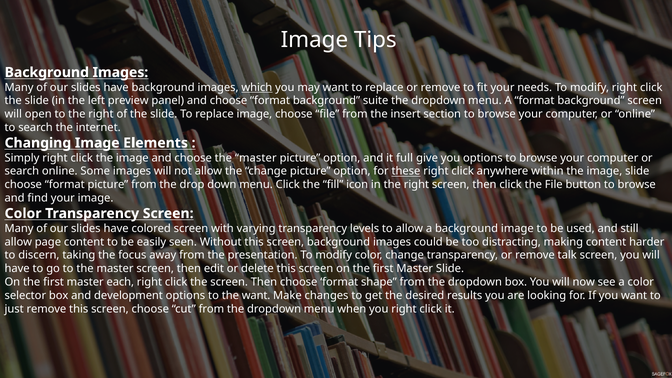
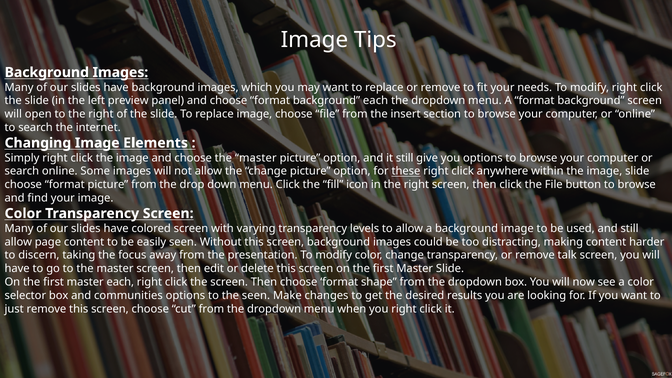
which underline: present -> none (257, 87)
background suite: suite -> each (376, 101)
it full: full -> still (405, 158)
development: development -> communities (128, 296)
the want: want -> seen (256, 296)
